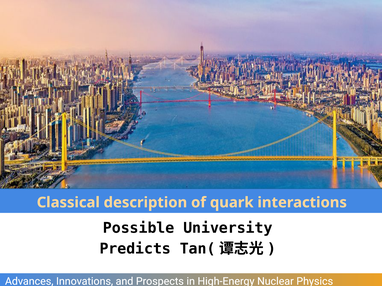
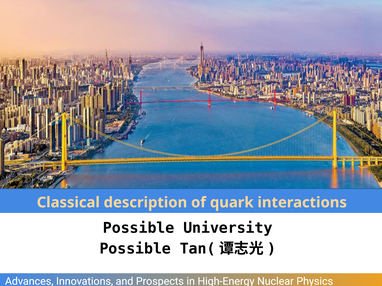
Predicts: Predicts -> Possible (135, 249)
